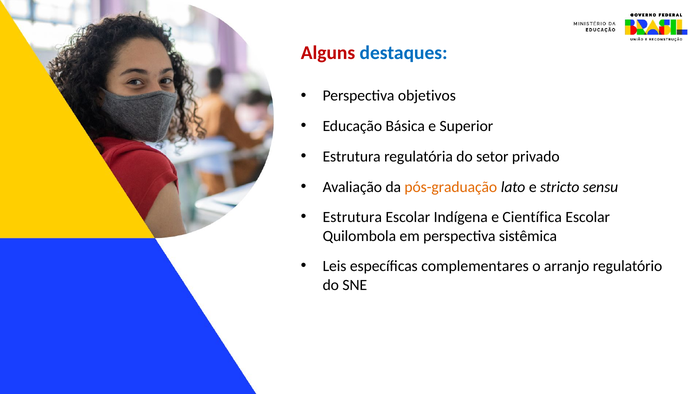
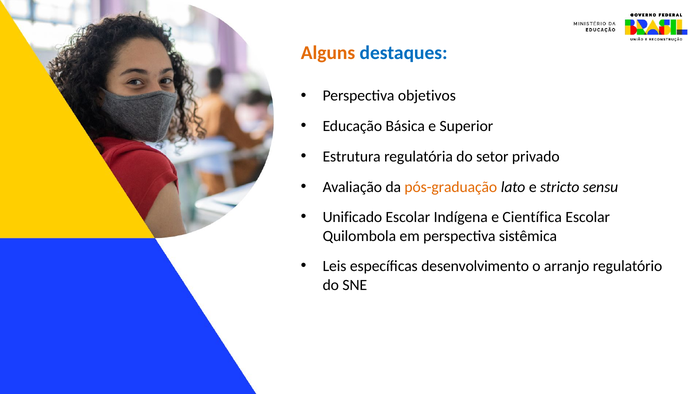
Alguns colour: red -> orange (328, 53)
Estrutura: Estrutura -> Unificado (352, 217)
complementares: complementares -> desenvolvimento (475, 266)
